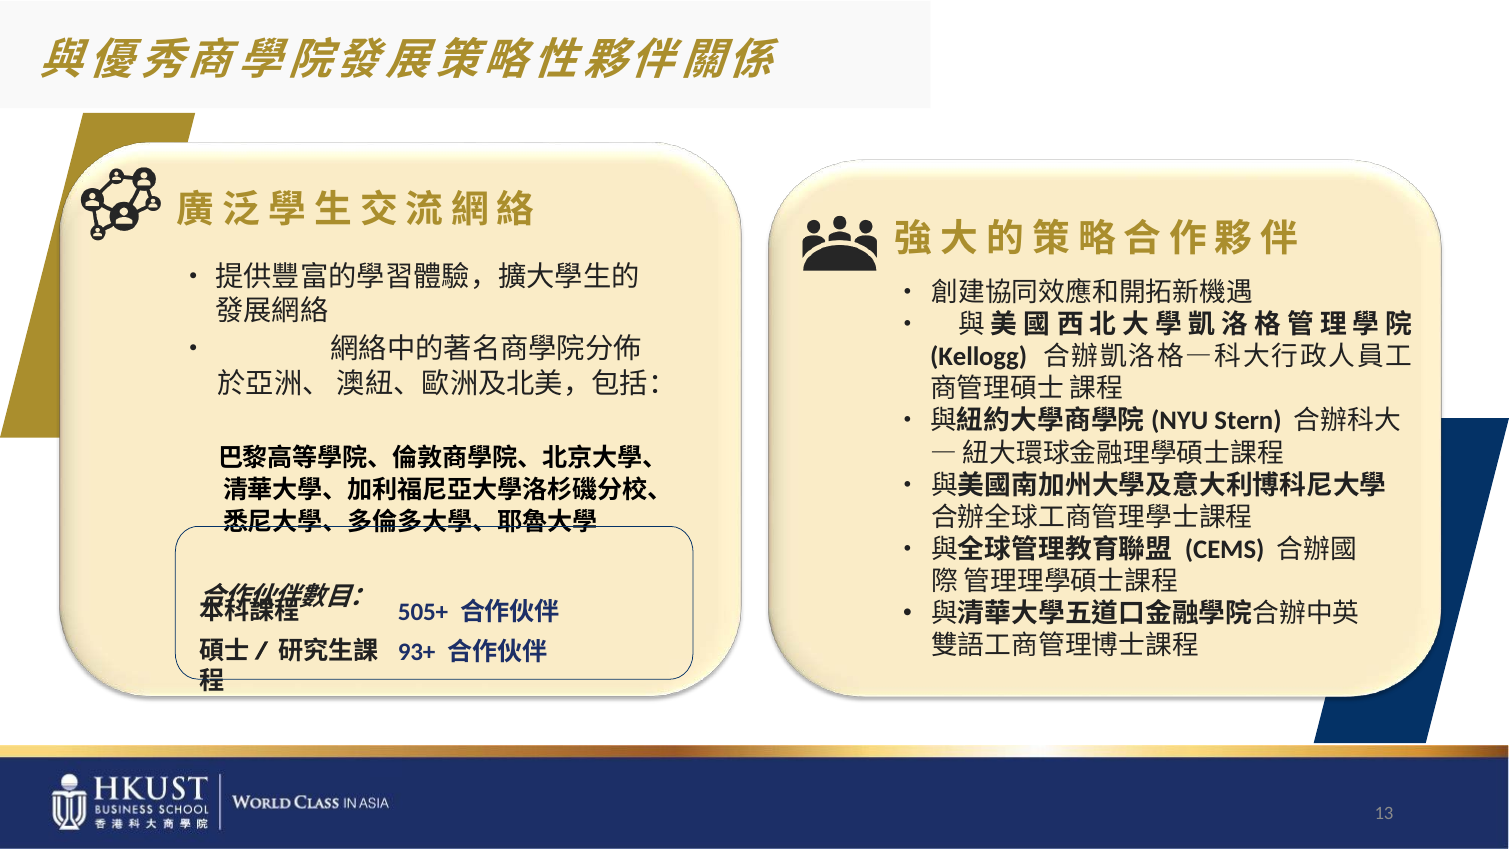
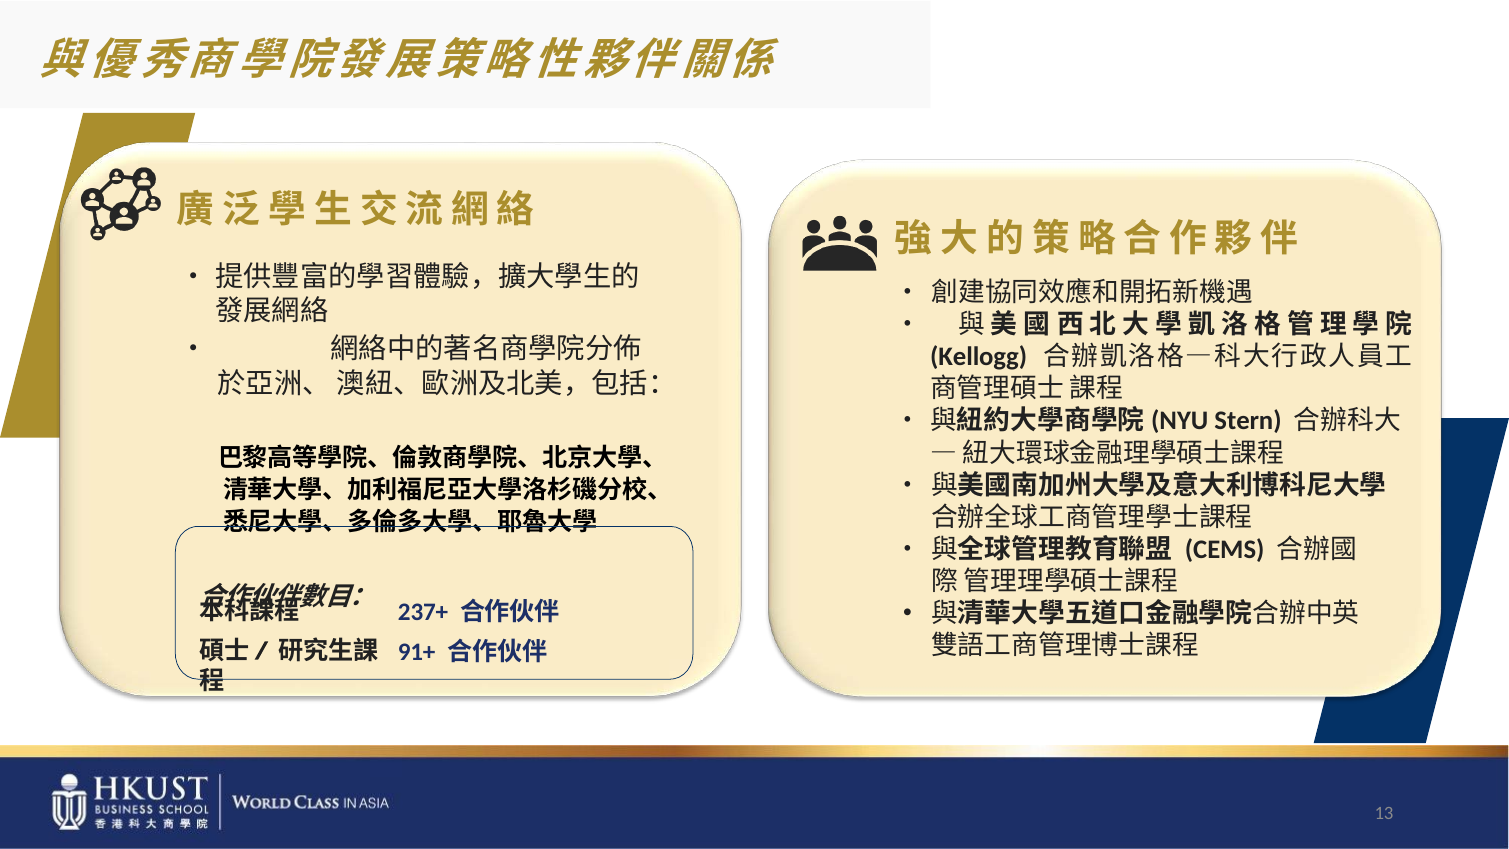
505+: 505+ -> 237+ (423, 612)
93+: 93+ -> 91+ (417, 652)
